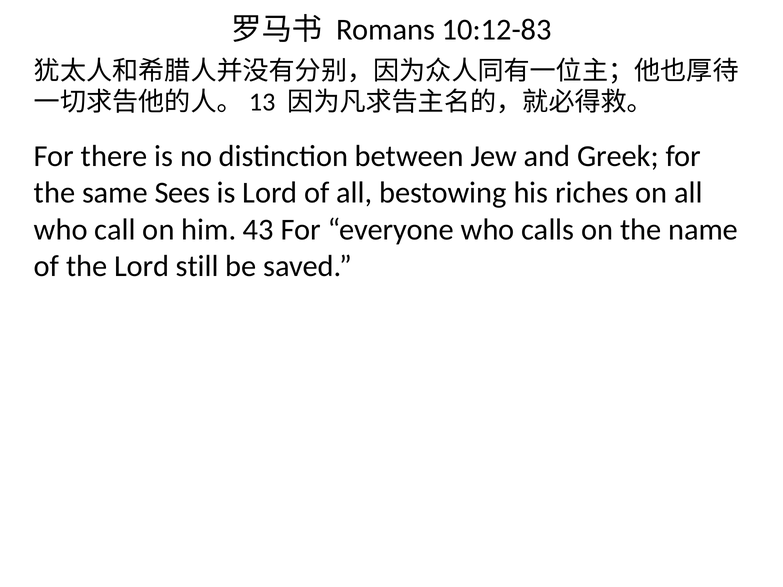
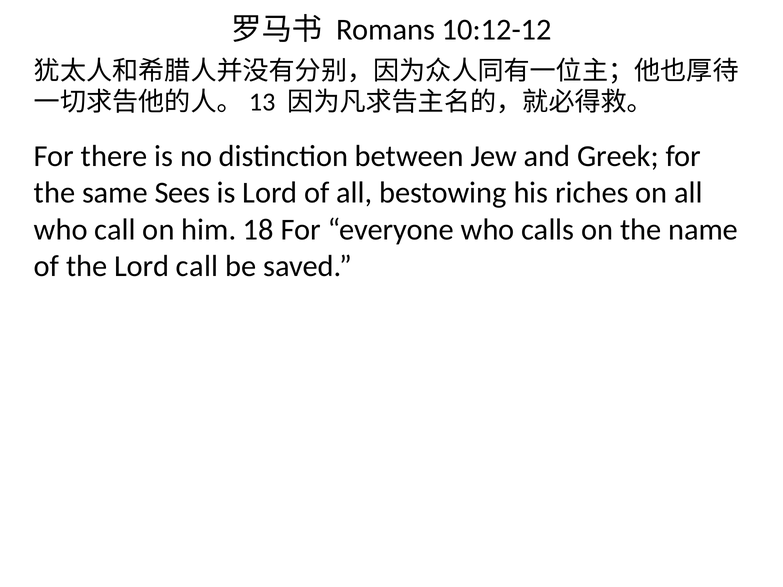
10:12-83: 10:12-83 -> 10:12-12 (497, 30)
43: 43 -> 18 (258, 230)
Lord still: still -> call (197, 266)
